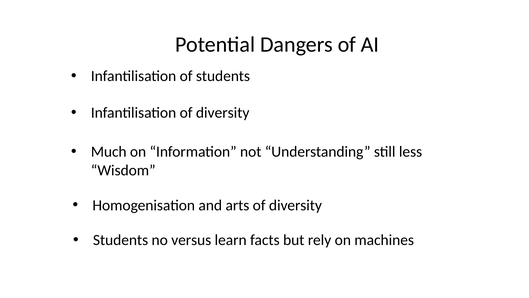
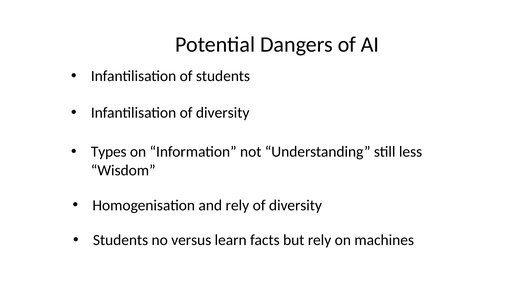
Much: Much -> Types (109, 152)
and arts: arts -> rely (237, 205)
